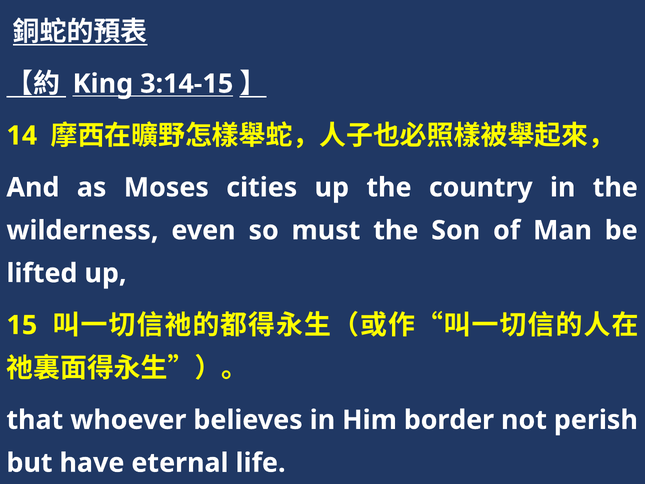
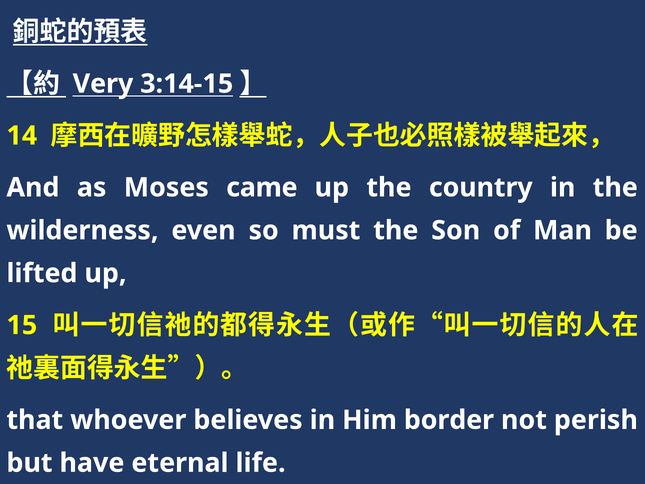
King: King -> Very (103, 84)
cities: cities -> came (262, 187)
